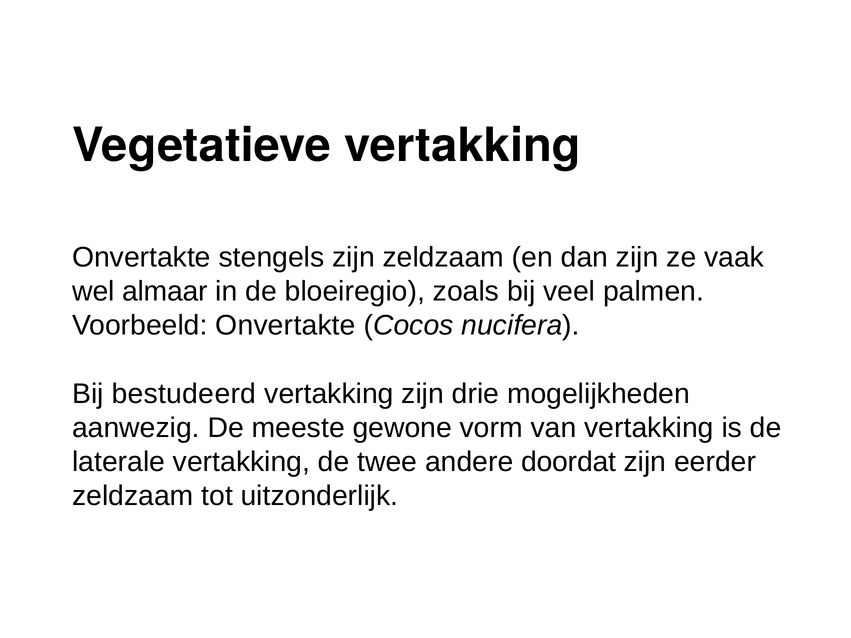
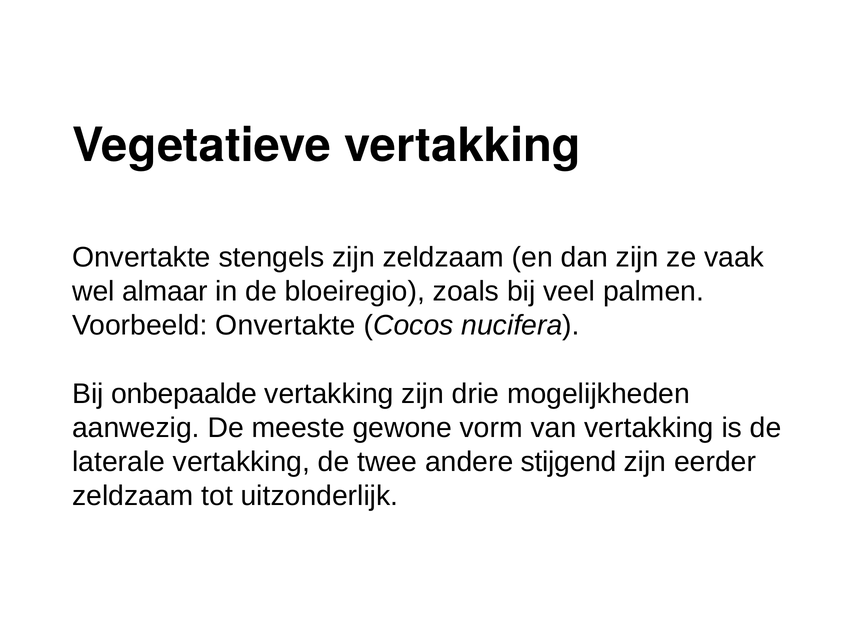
bestudeerd: bestudeerd -> onbepaalde (184, 394)
doordat: doordat -> stijgend (569, 462)
